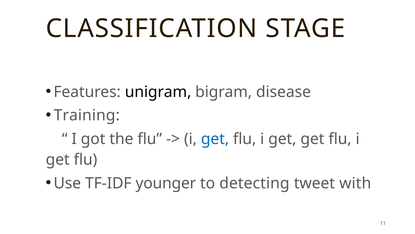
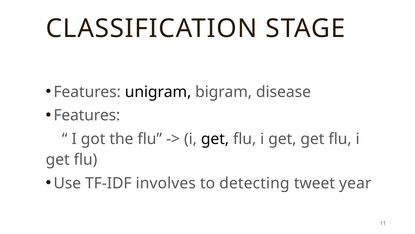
Training: Training -> Features (87, 115)
get colour: blue -> black (215, 139)
younger: younger -> involves (166, 183)
with: with -> year (355, 183)
